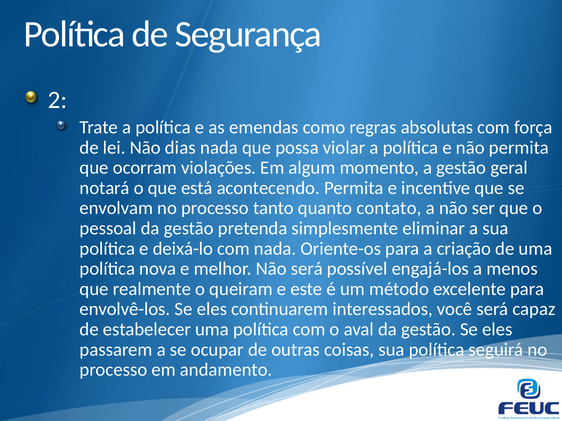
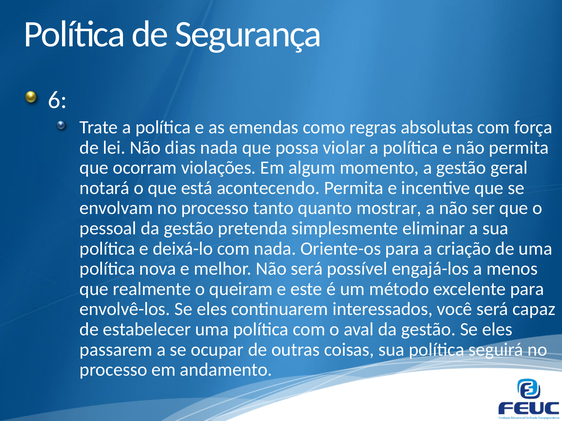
2: 2 -> 6 (57, 100)
contato: contato -> mostrar (389, 208)
